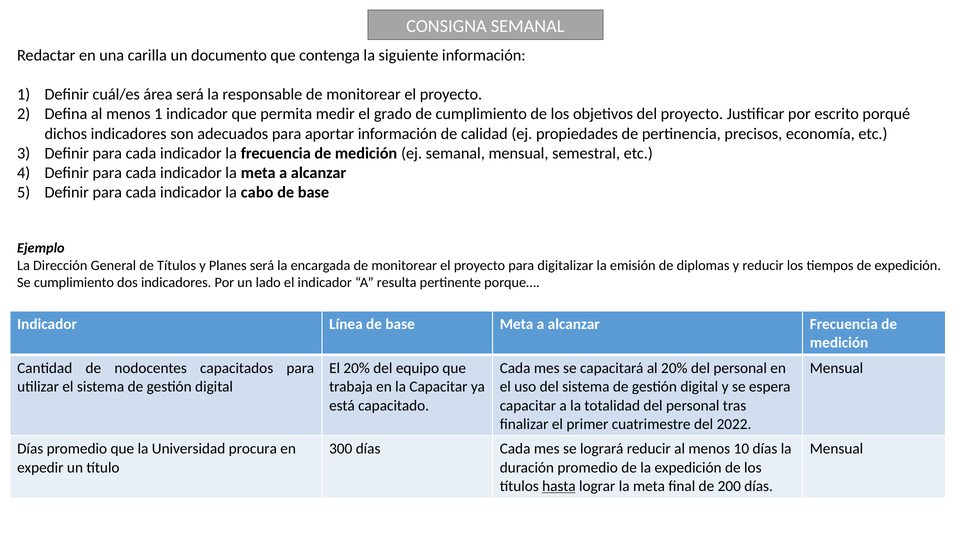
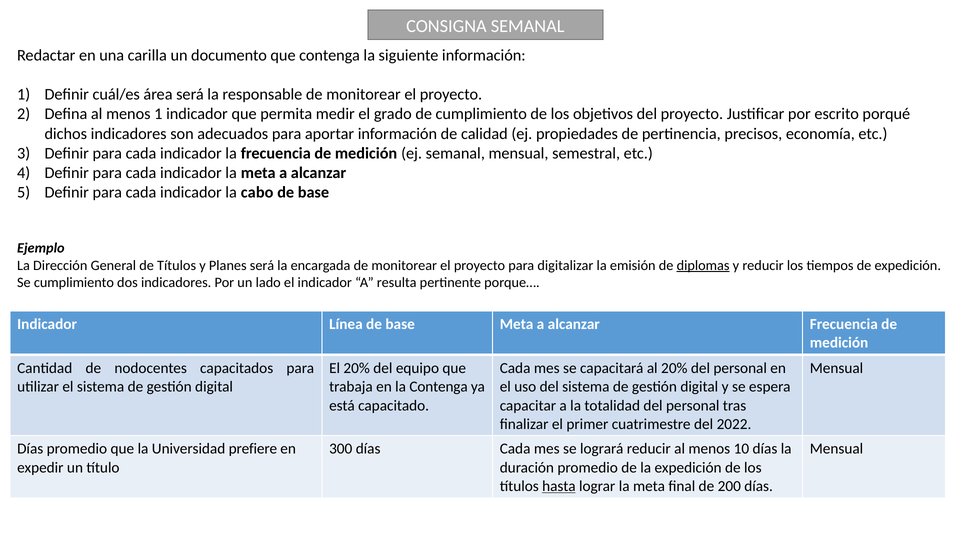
diplomas underline: none -> present (703, 265)
la Capacitar: Capacitar -> Contenga (439, 386)
procura: procura -> prefiere (253, 448)
